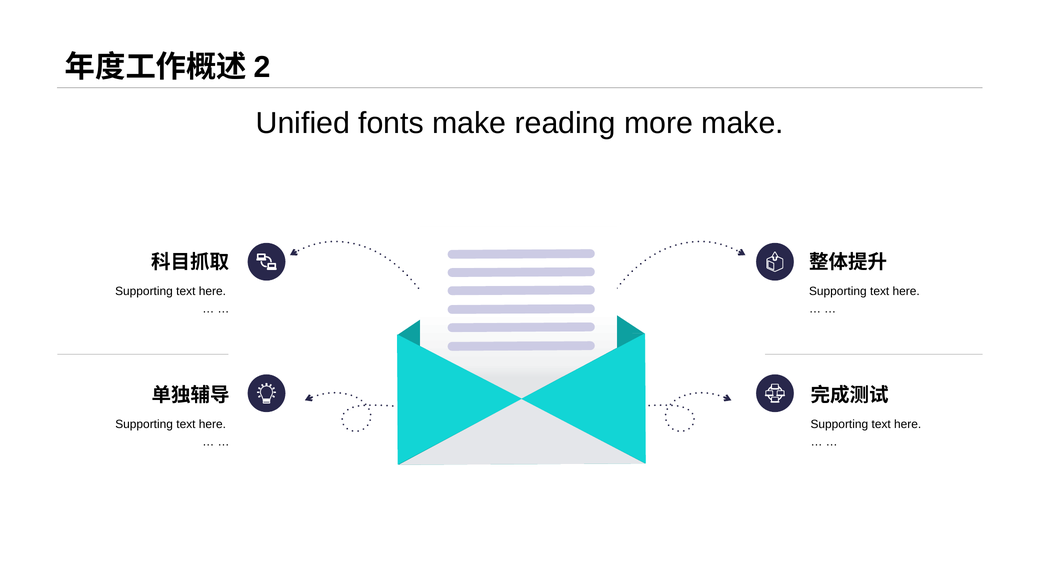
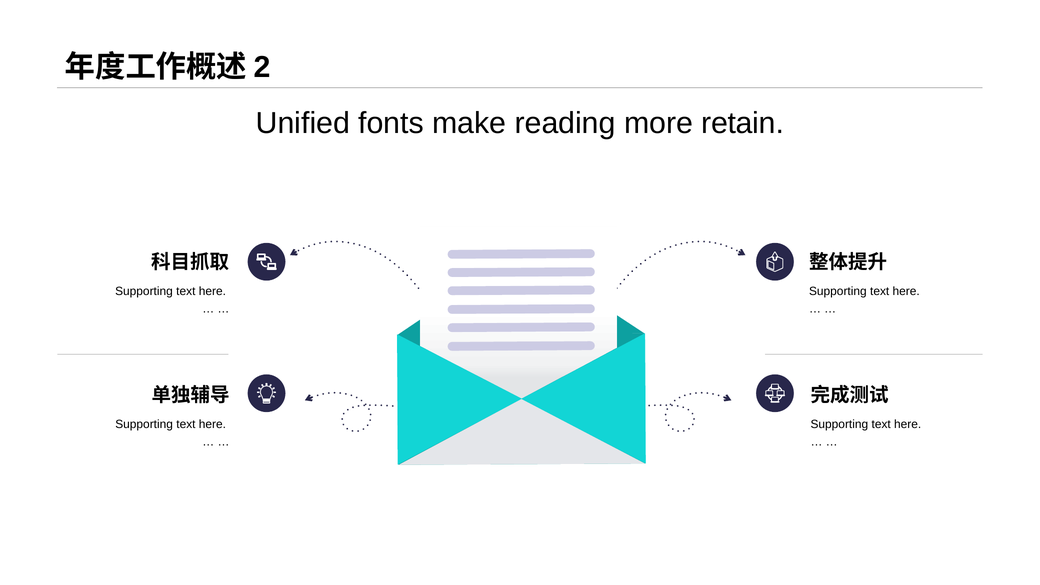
more make: make -> retain (743, 123)
